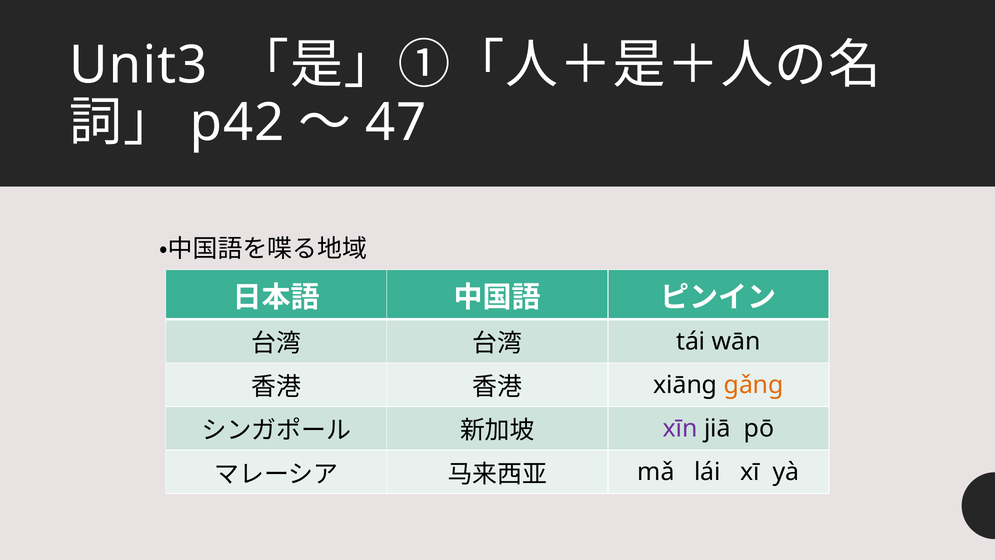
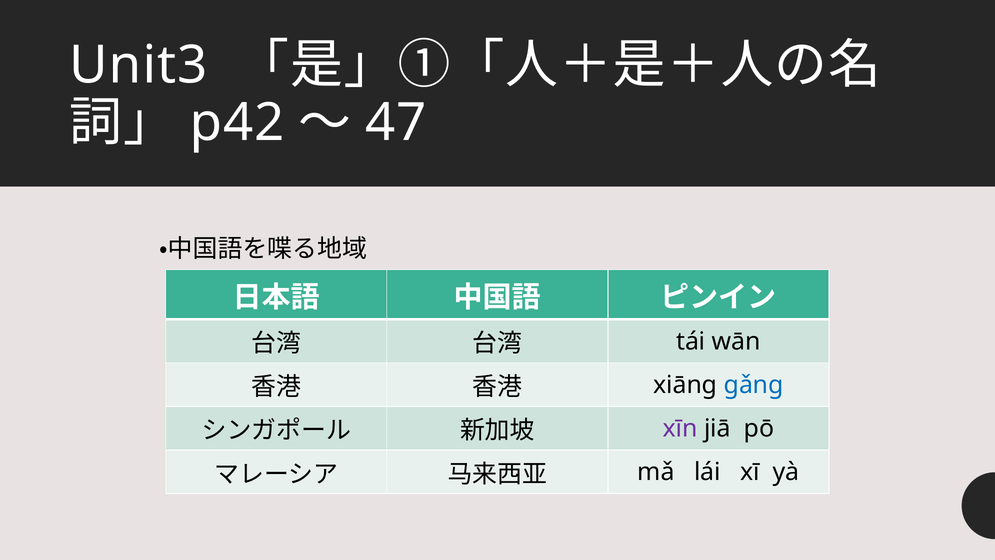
gǎng colour: orange -> blue (754, 385)
